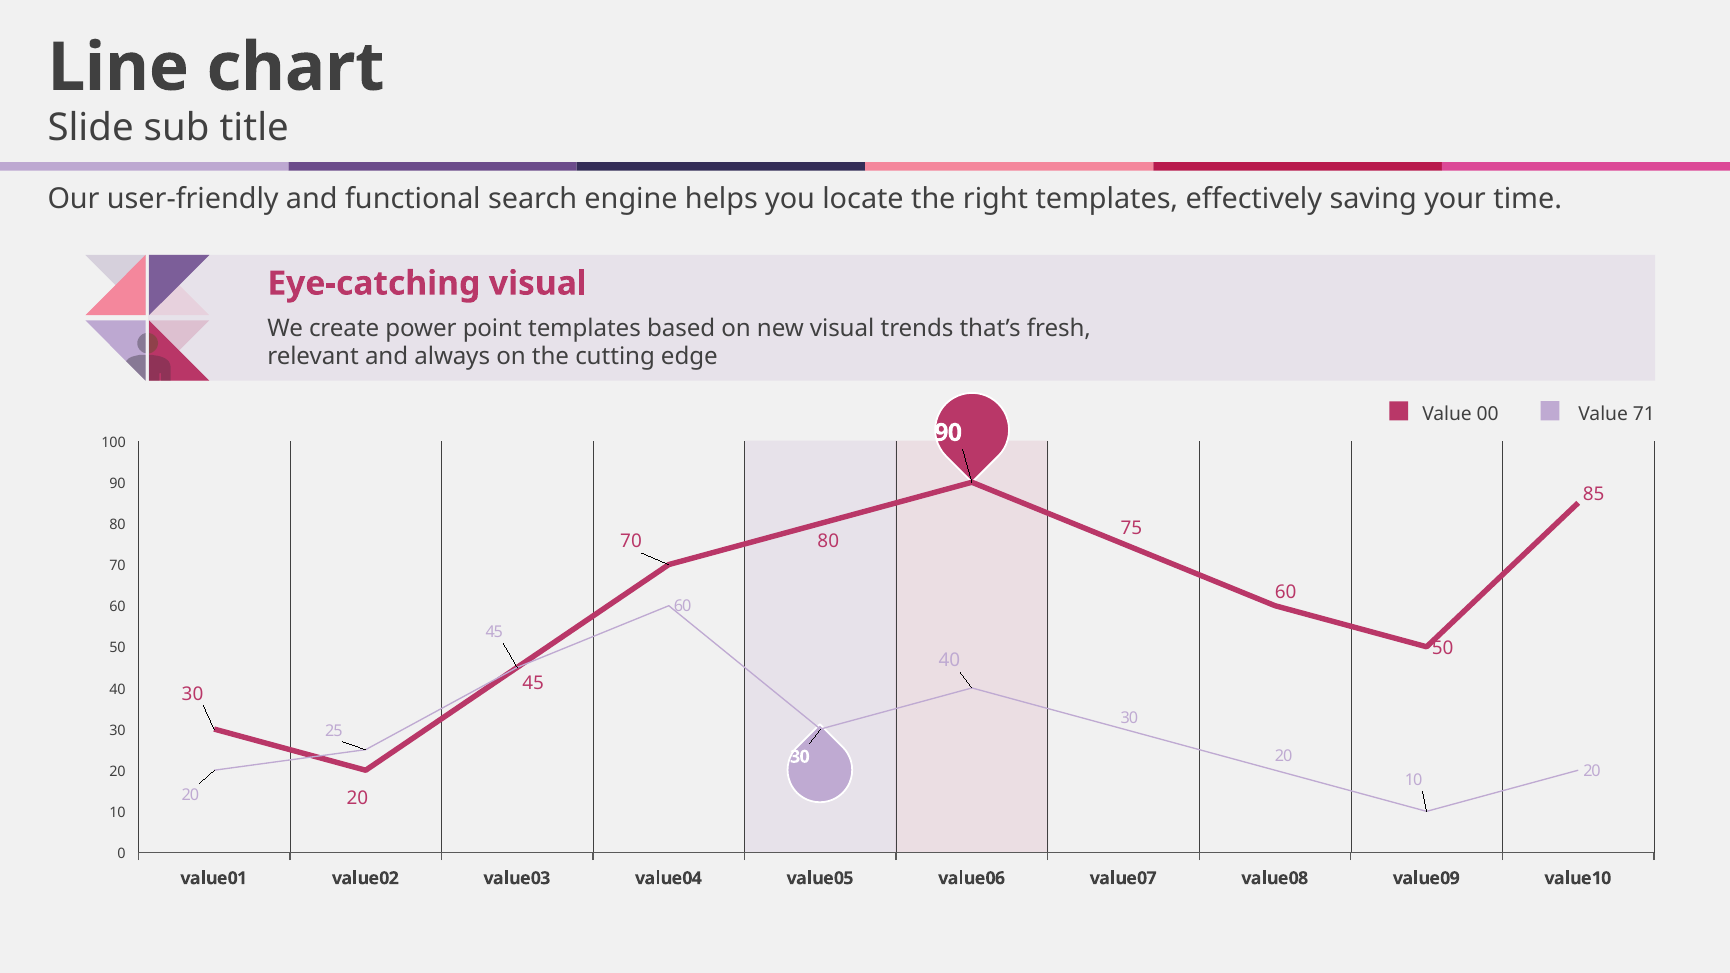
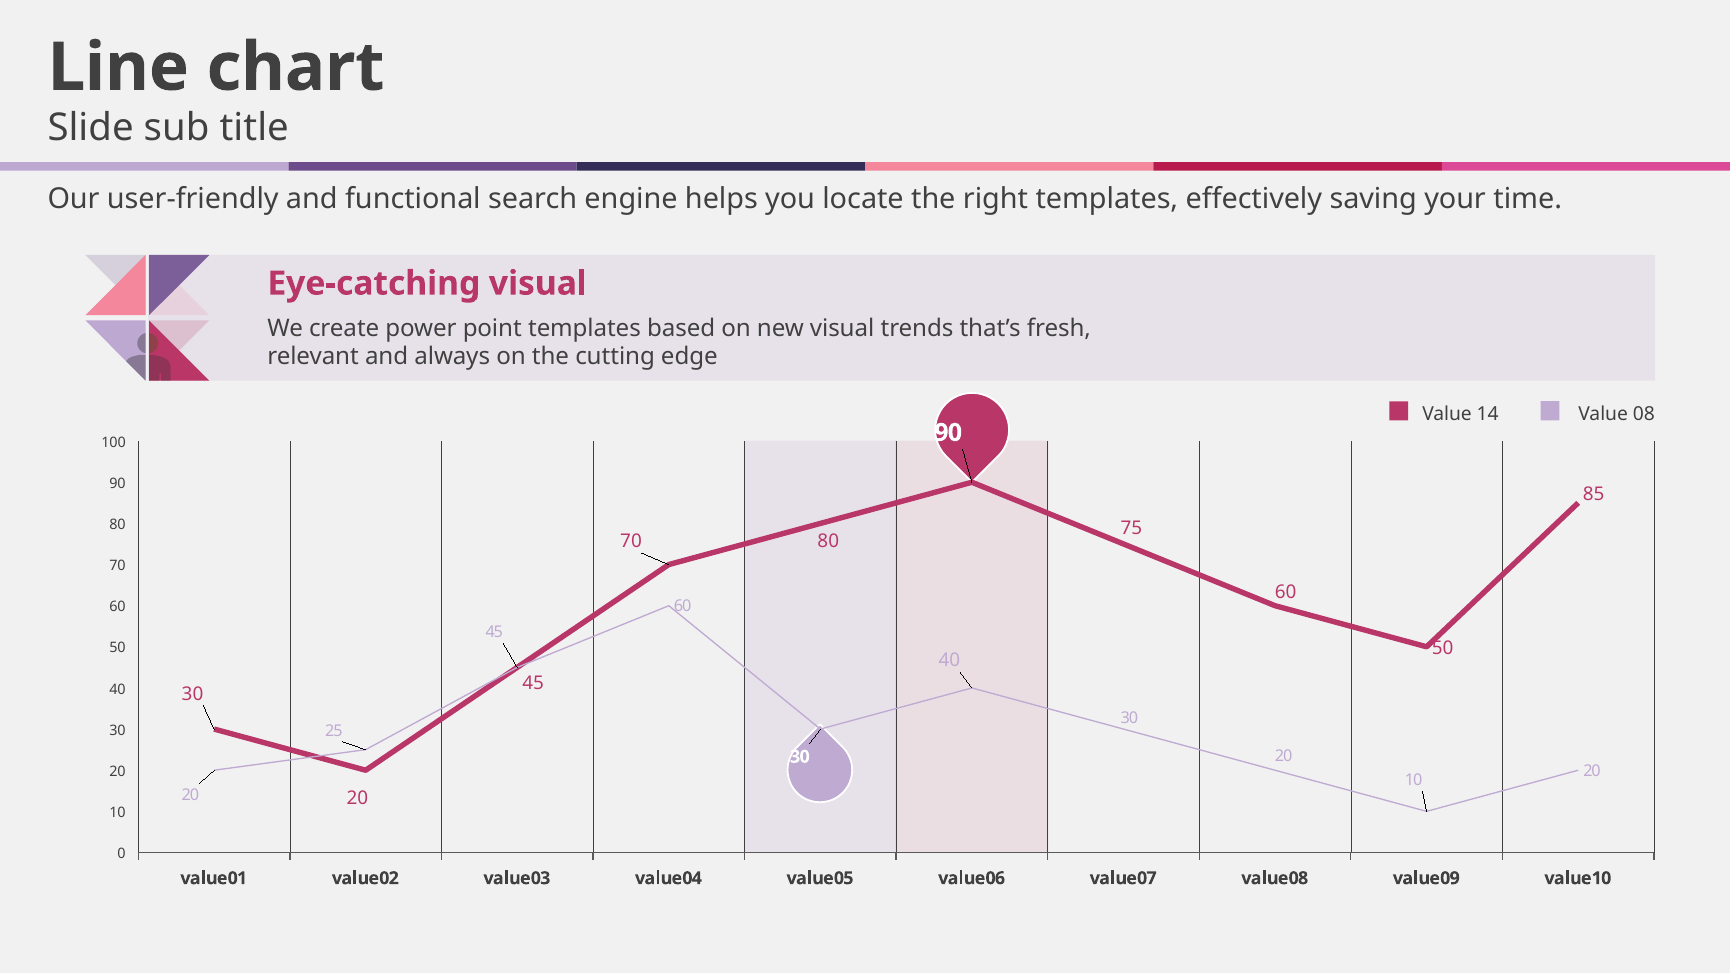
00: 00 -> 14 (1488, 414)
71: 71 -> 08 (1644, 414)
